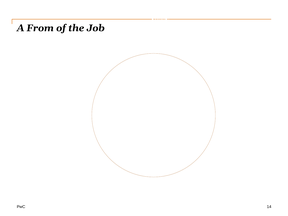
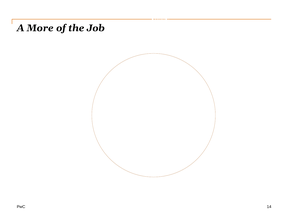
From: From -> More (40, 28)
